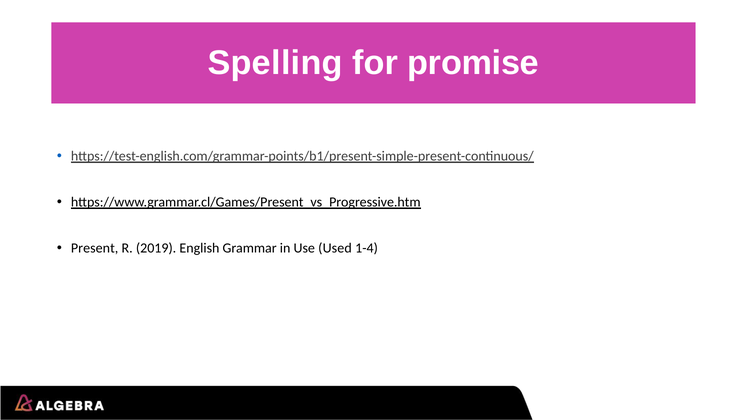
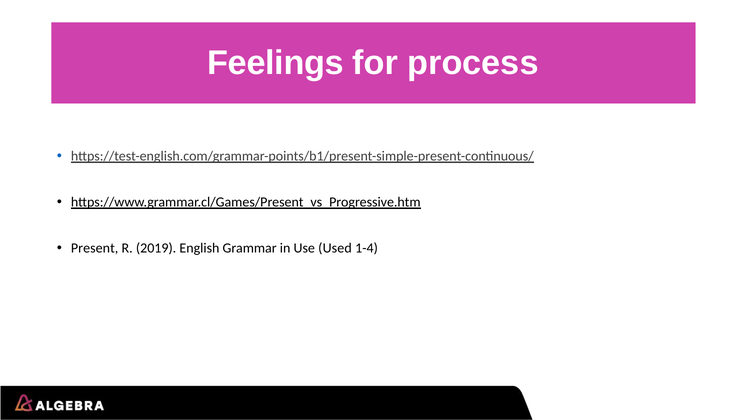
Spelling: Spelling -> Feelings (275, 63)
promise: promise -> process (473, 63)
